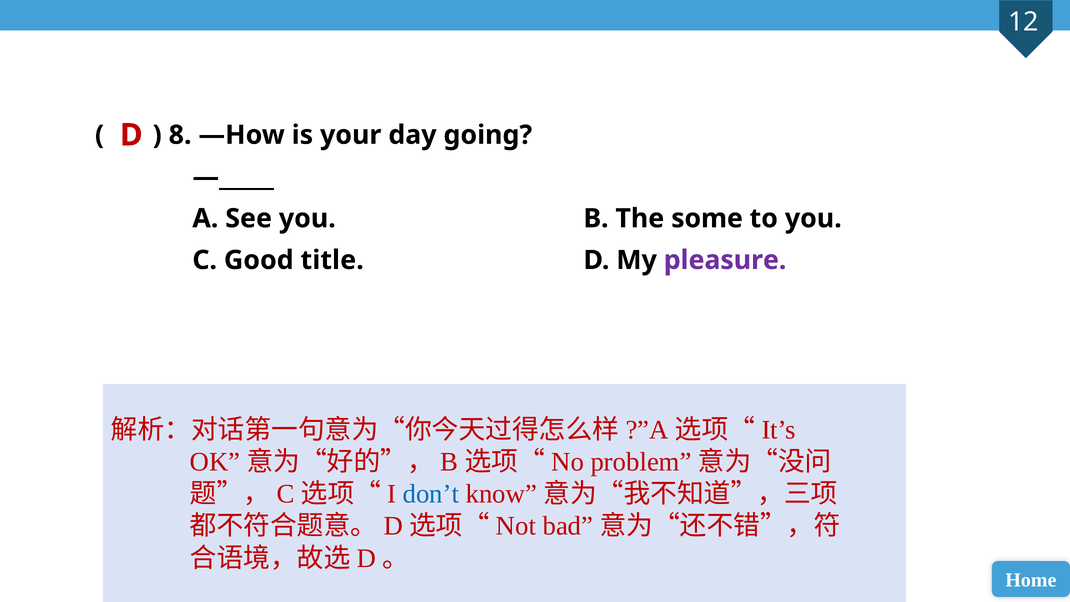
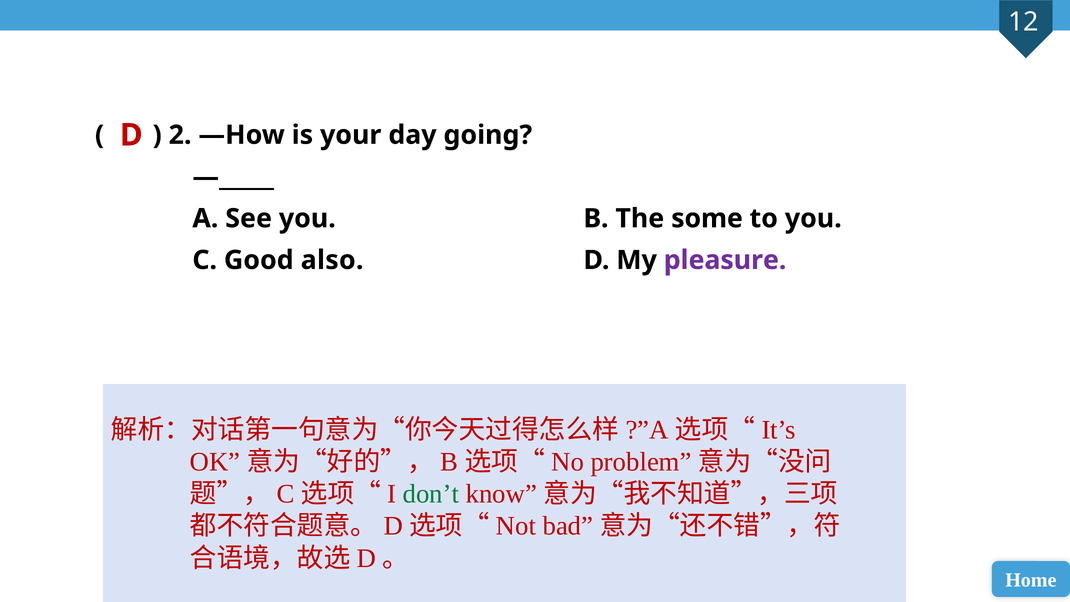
8: 8 -> 2 (180, 135)
title: title -> also (332, 260)
don’t colour: blue -> green (431, 494)
